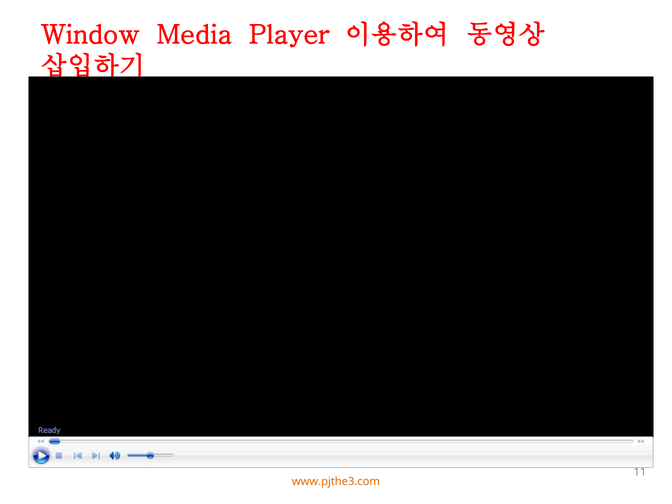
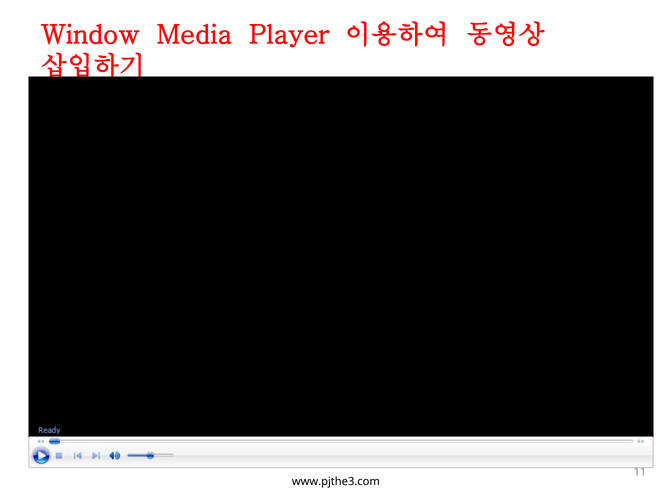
www.pjthe3.com colour: orange -> black (336, 481)
